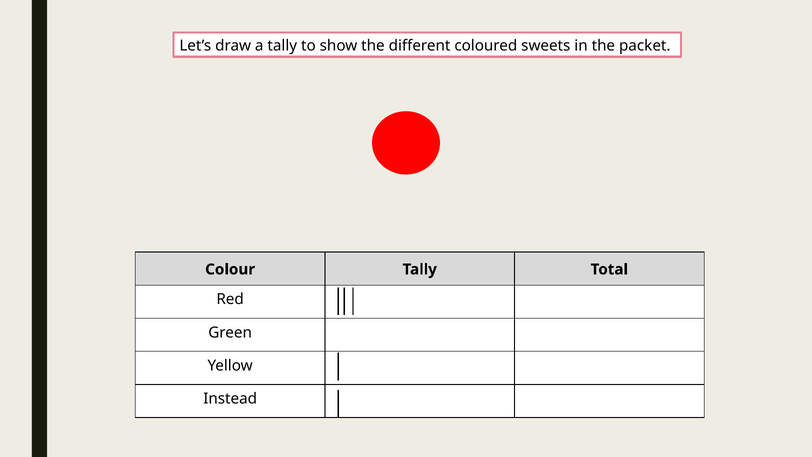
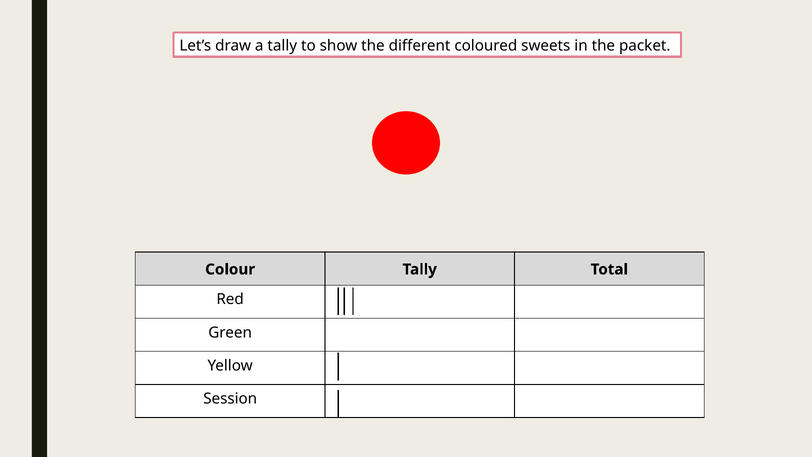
Instead: Instead -> Session (230, 398)
